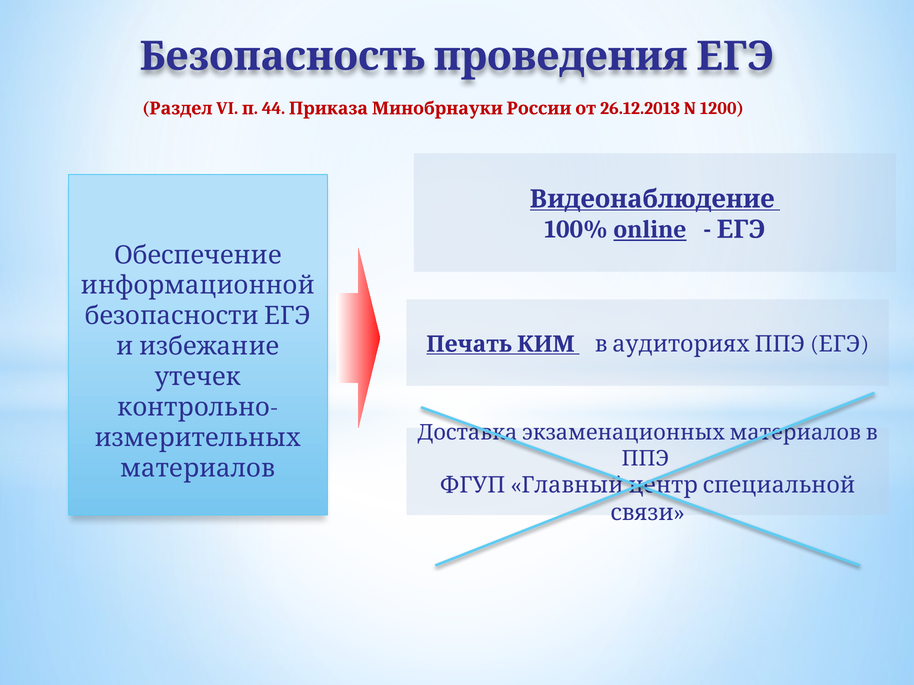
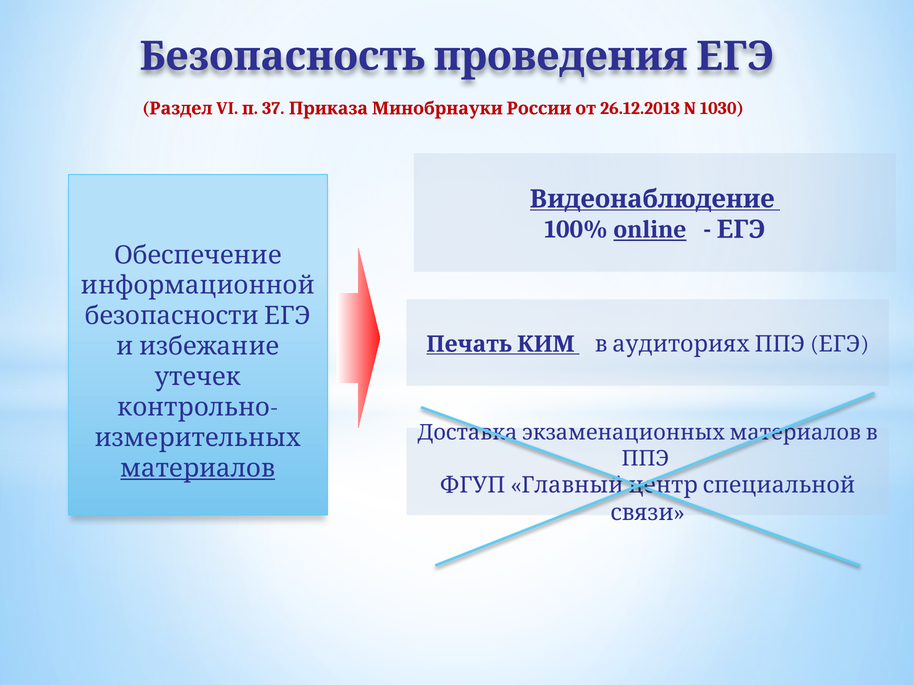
44: 44 -> 37 (273, 109)
1200: 1200 -> 1030 (722, 109)
материалов underline: none -> present (198, 469)
